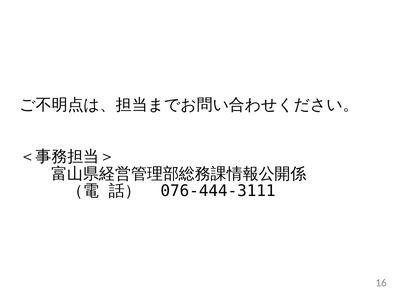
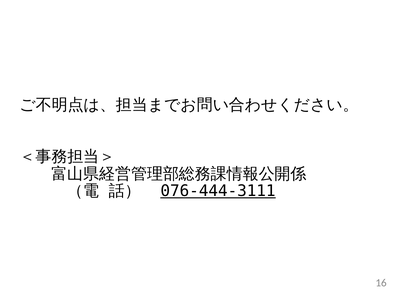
076-444-3111 underline: none -> present (218, 191)
